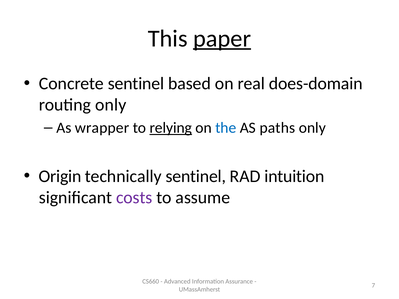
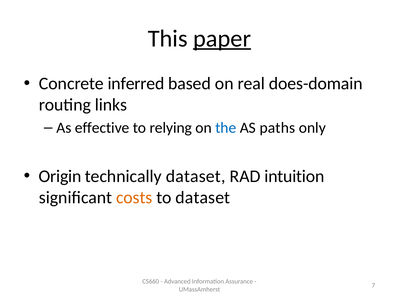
Concrete sentinel: sentinel -> inferred (136, 84)
routing only: only -> links (111, 105)
wrapper: wrapper -> effective (102, 128)
relying underline: present -> none (171, 128)
technically sentinel: sentinel -> dataset (196, 176)
costs colour: purple -> orange (134, 198)
to assume: assume -> dataset (203, 198)
